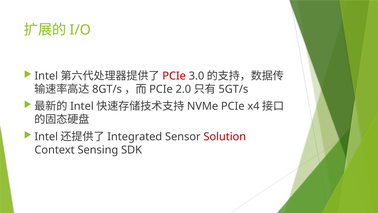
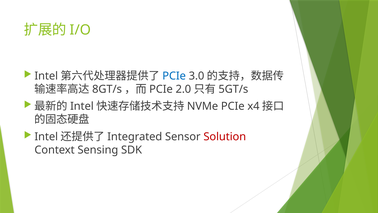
PCIe colour: red -> blue (174, 76)
